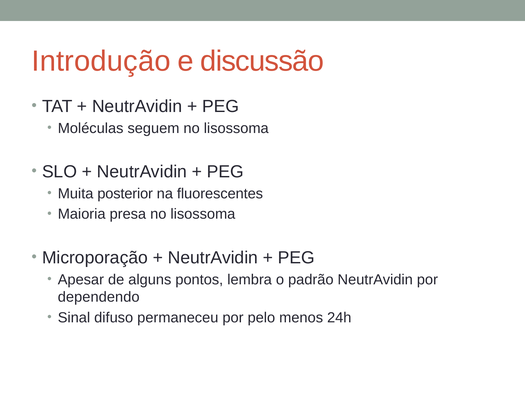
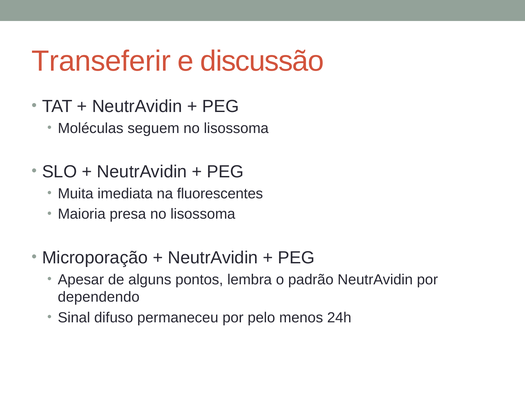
Introdução: Introdução -> Transeferir (101, 61)
posterior: posterior -> imediata (125, 194)
